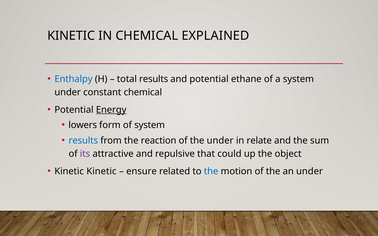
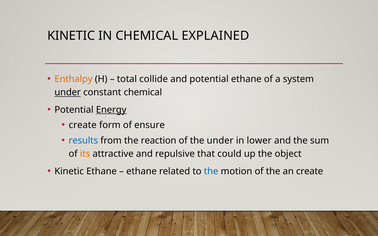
Enthalpy colour: blue -> orange (74, 79)
total results: results -> collide (154, 79)
under underline: none -> present (68, 93)
lowers: lowers -> create (83, 125)
of system: system -> ensure (150, 125)
relate: relate -> lower (259, 141)
its colour: purple -> orange (85, 154)
Kinetic Kinetic: Kinetic -> Ethane (102, 171)
ensure: ensure -> ethane (142, 171)
an under: under -> create (310, 171)
